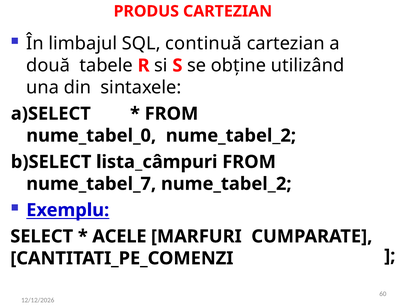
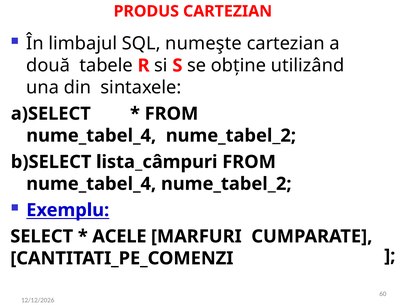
continuă: continuă -> numeşte (204, 44)
nume_tabel_0: nume_tabel_0 -> nume_tabel_4 (91, 136)
nume_tabel_7: nume_tabel_7 -> nume_tabel_4 (91, 184)
